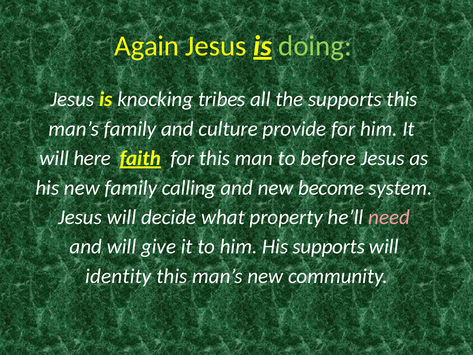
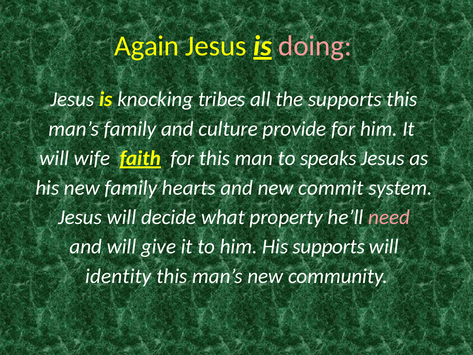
doing colour: light green -> pink (315, 46)
here: here -> wife (92, 158)
before: before -> speaks (328, 158)
calling: calling -> hearts (189, 188)
become: become -> commit (331, 188)
